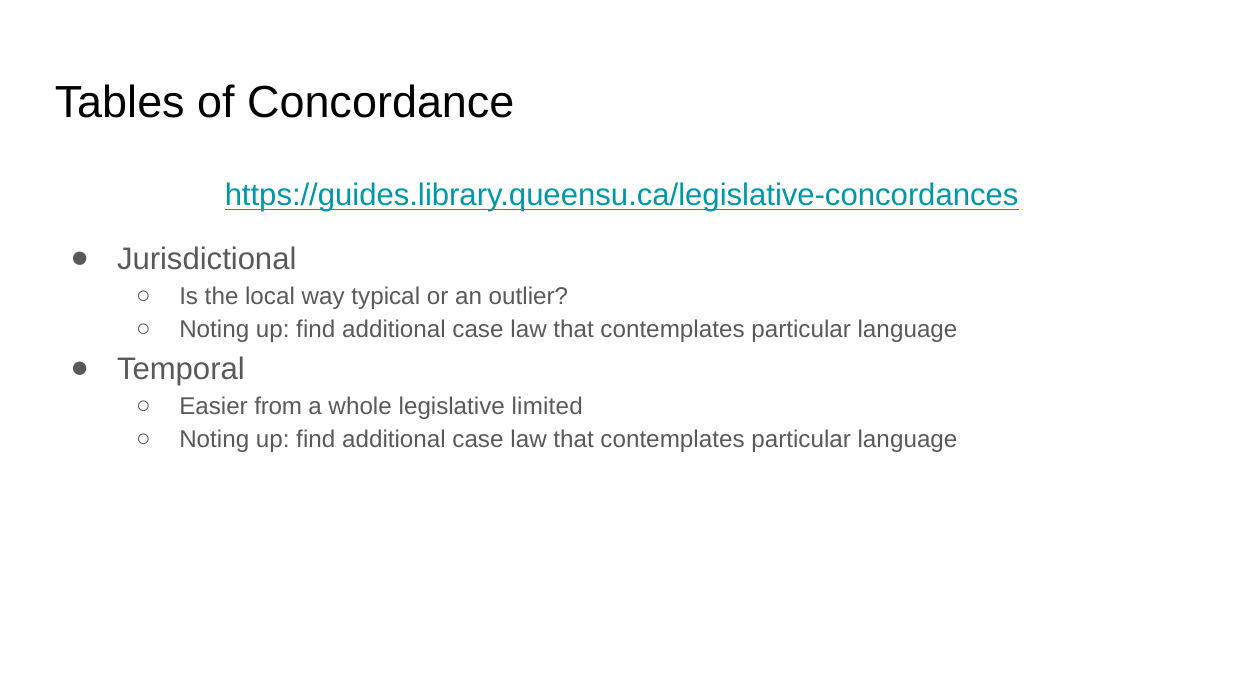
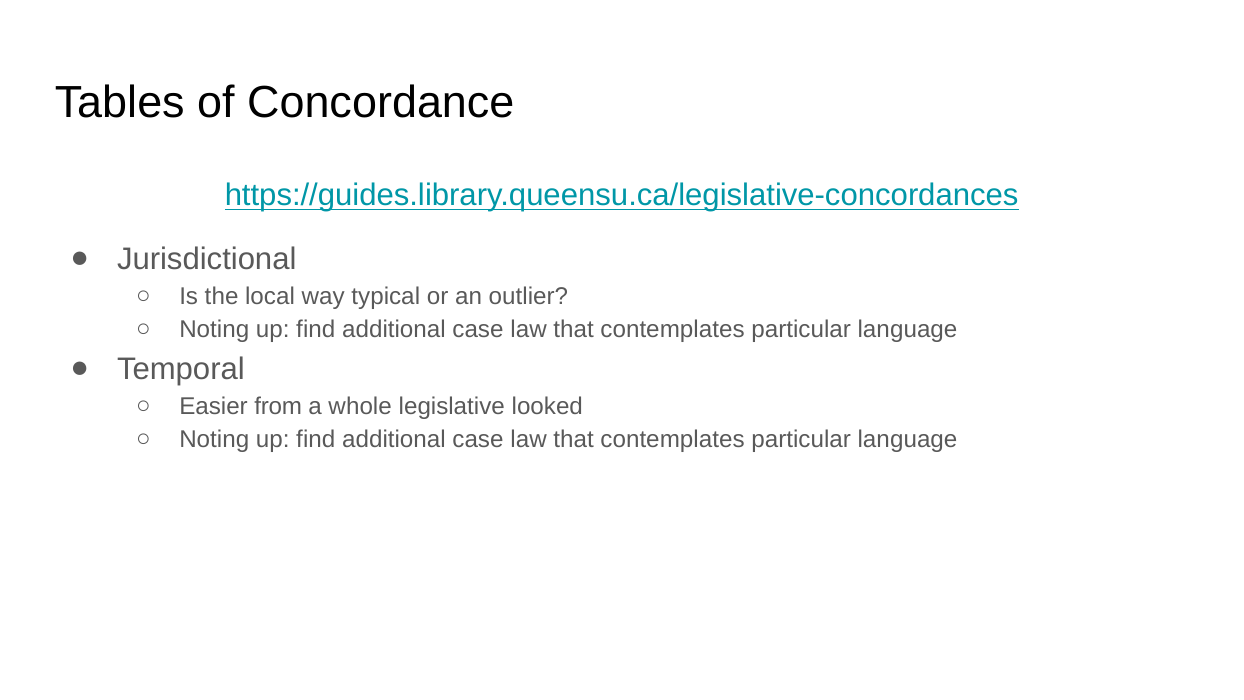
limited: limited -> looked (547, 406)
